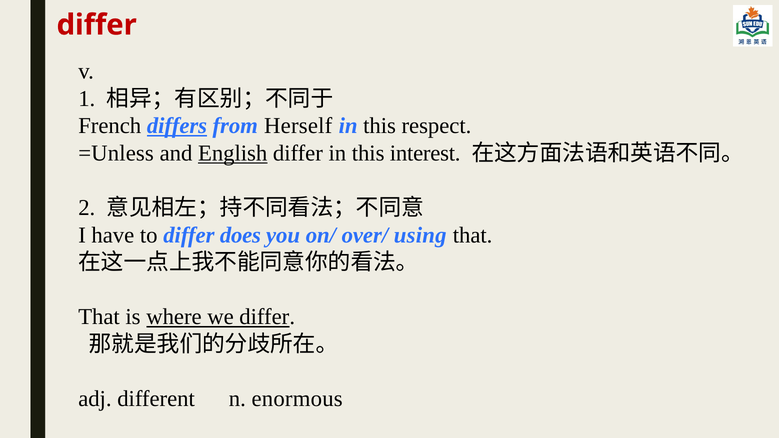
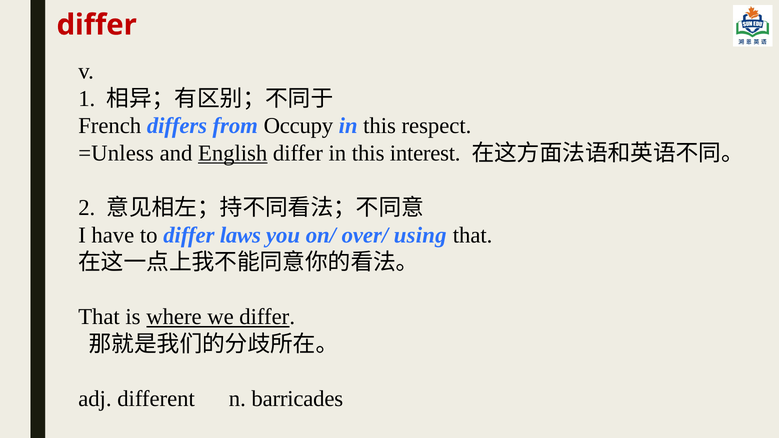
differs underline: present -> none (177, 126)
Herself: Herself -> Occupy (298, 126)
does: does -> laws (240, 235)
enormous: enormous -> barricades (297, 399)
